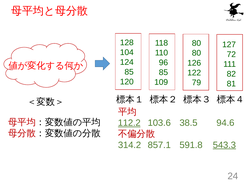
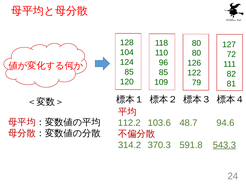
112.2 underline: present -> none (129, 123)
38.5: 38.5 -> 48.7 (188, 123)
857.1: 857.1 -> 370.3 (159, 145)
